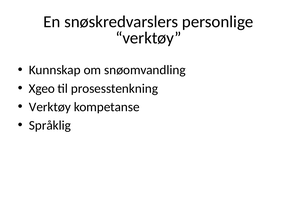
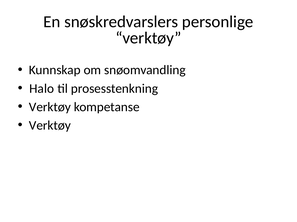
Xgeo: Xgeo -> Halo (42, 89)
Språklig: Språklig -> Verktøy (50, 126)
